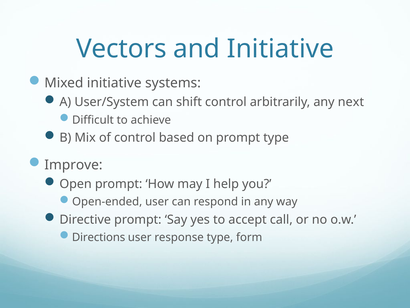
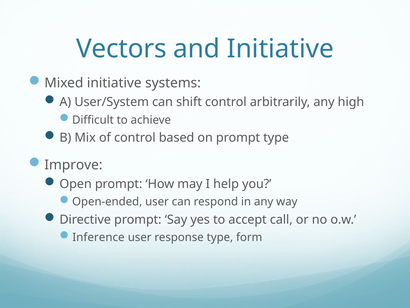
next: next -> high (351, 102)
Directions: Directions -> Inference (98, 237)
